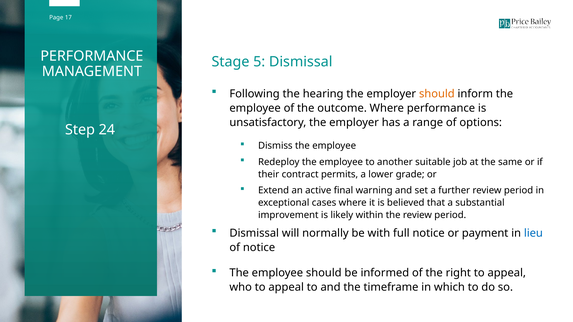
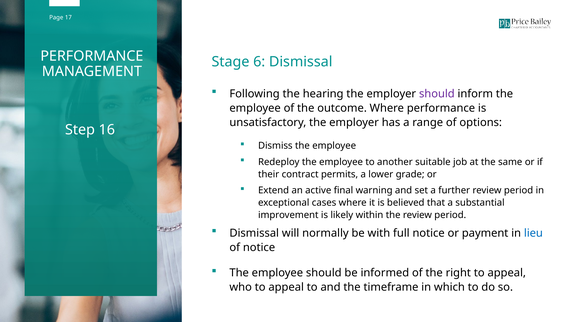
5: 5 -> 6 (259, 62)
should colour: orange -> purple (437, 94)
24: 24 -> 16 (107, 130)
